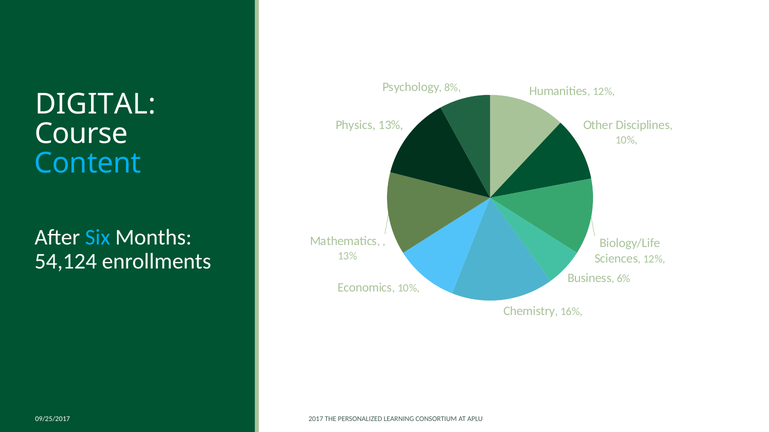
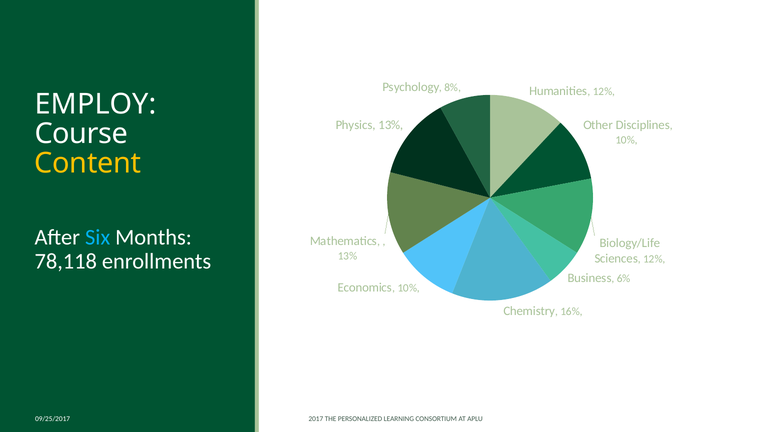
DIGITAL: DIGITAL -> EMPLOY (96, 105)
Content colour: light blue -> yellow (88, 163)
54,124: 54,124 -> 78,118 (66, 262)
